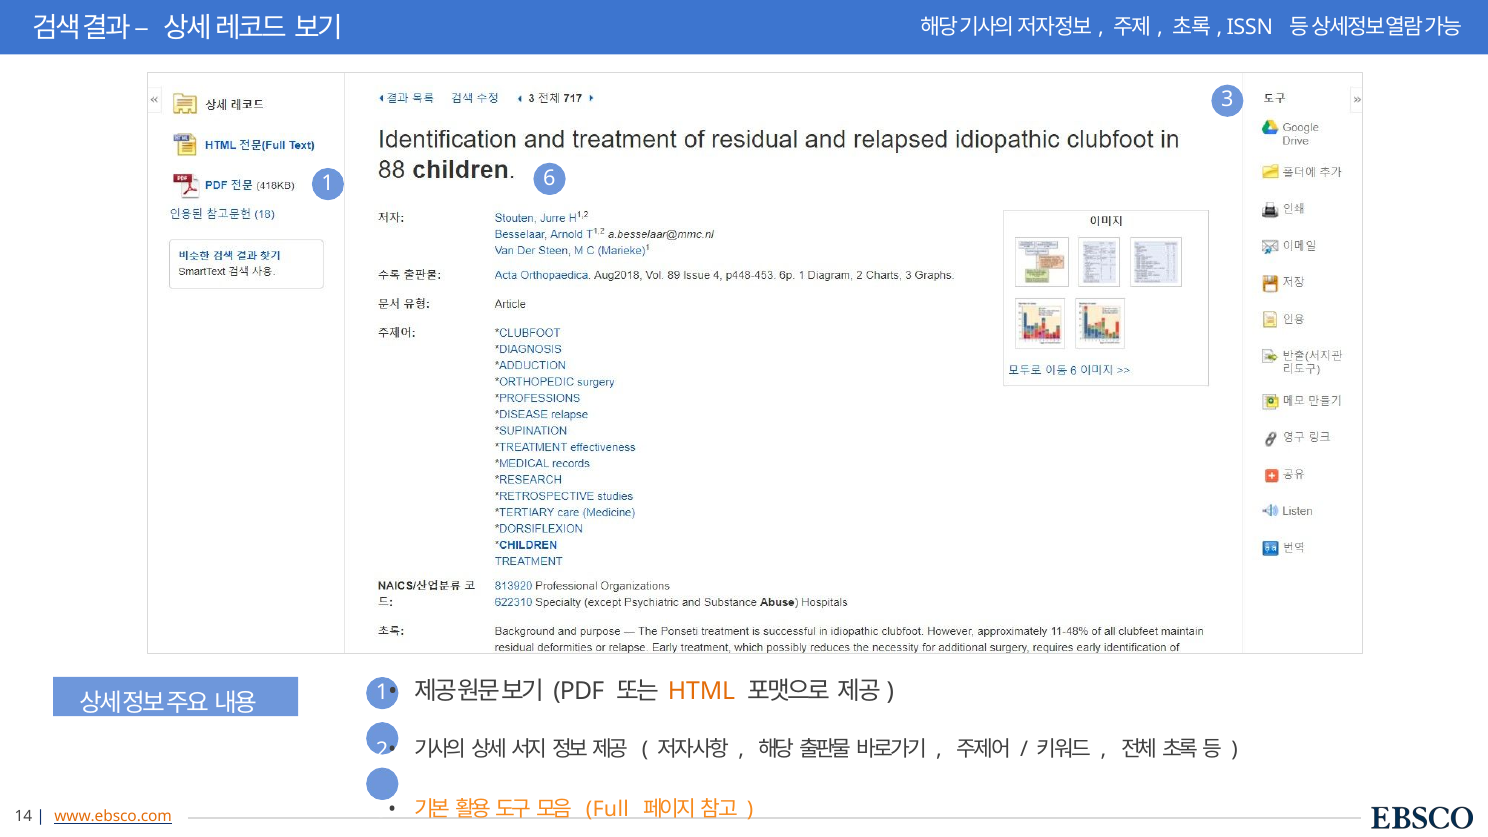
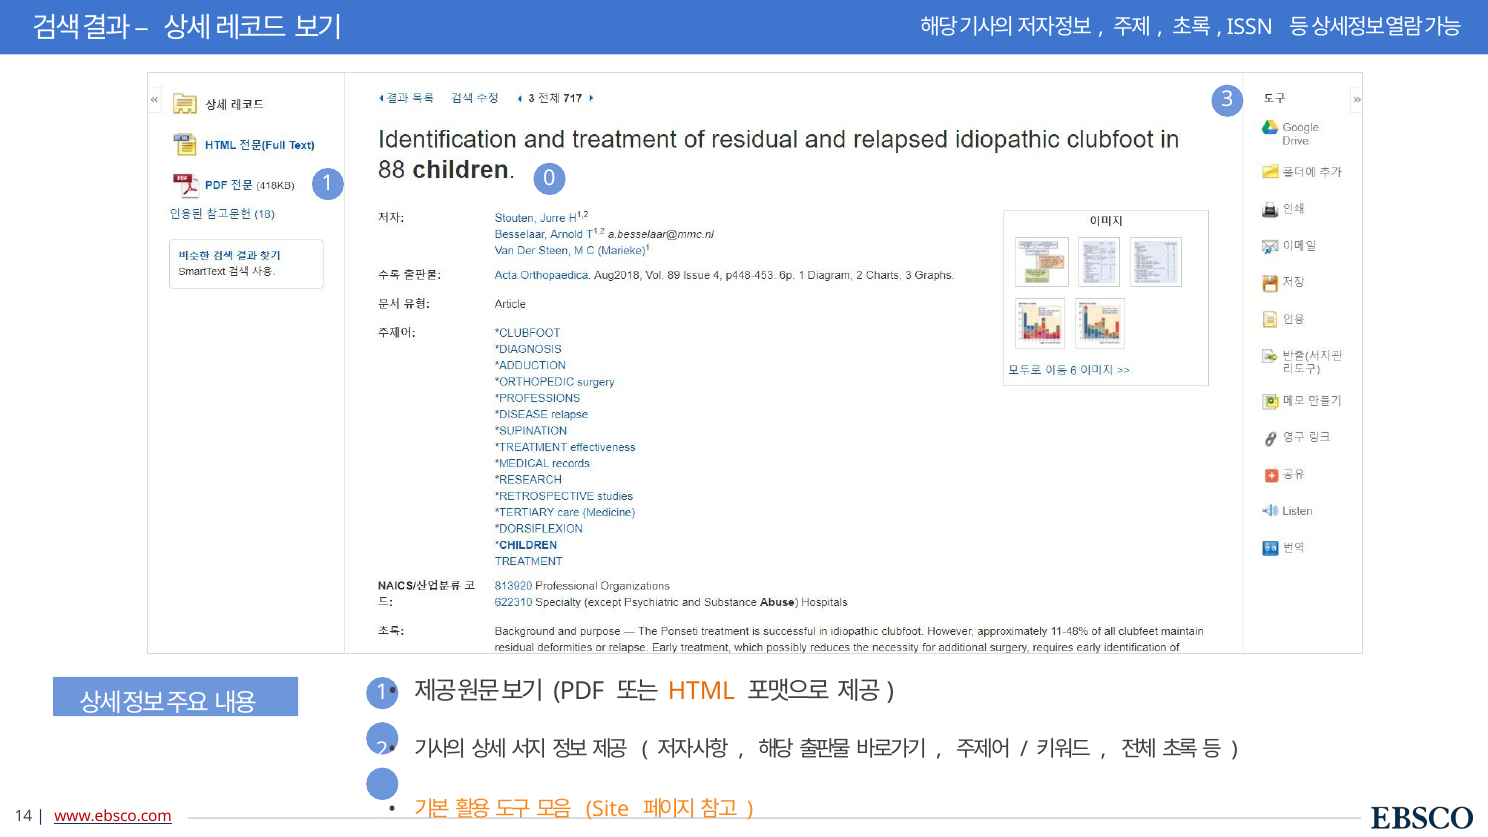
6: 6 -> 0 (549, 178)
Full: Full -> Site (608, 809)
www.ebsco.com colour: orange -> red (113, 816)
